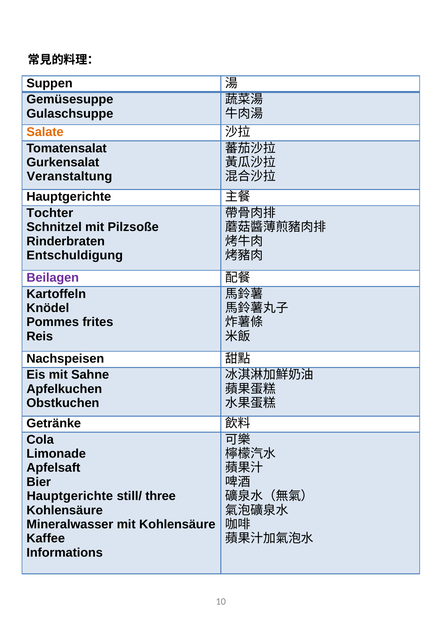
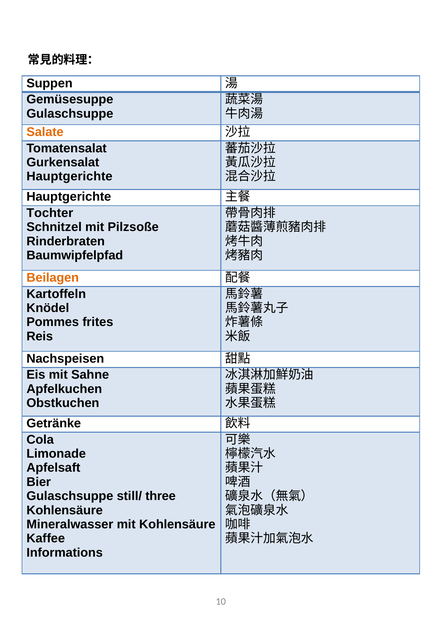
Veranstaltung: Veranstaltung -> Hauptgerichte (69, 177)
Entschuldigung: Entschuldigung -> Baumwipfelpfad (75, 255)
Beilagen colour: purple -> orange (53, 278)
Hauptgerichte: Hauptgerichte -> Gulaschsuppe (70, 496)
